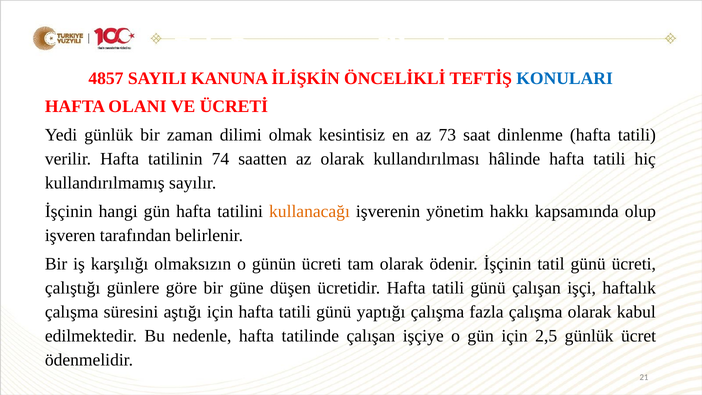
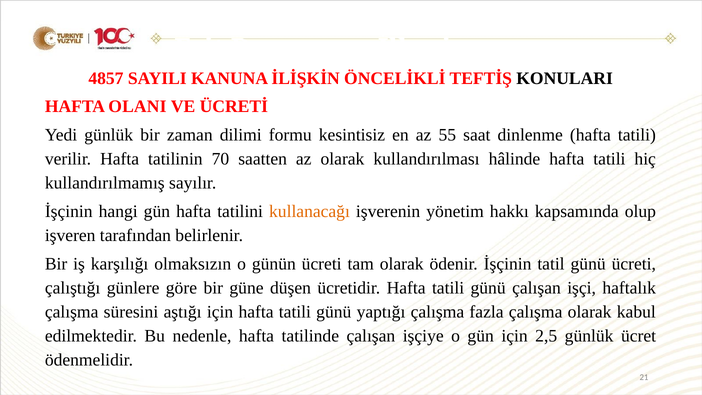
KONULARI colour: blue -> black (565, 79)
olmak: olmak -> formu (290, 135)
73: 73 -> 55 (447, 135)
74: 74 -> 70 (220, 159)
